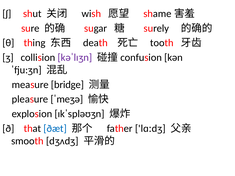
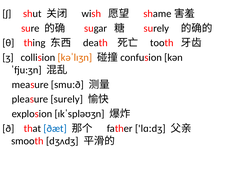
kəˈlɪʒn colour: purple -> orange (75, 58)
bridge: bridge -> smuːð (67, 85)
pleasure ˈmeʒə: ˈmeʒə -> surely (67, 99)
